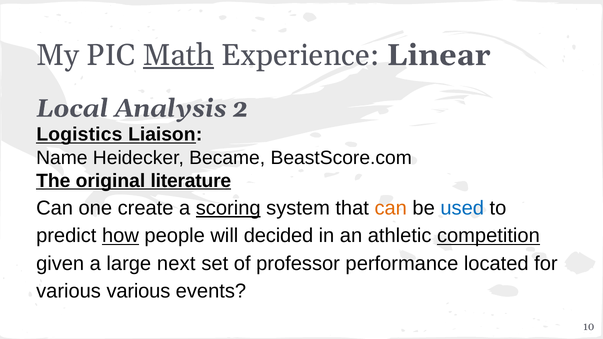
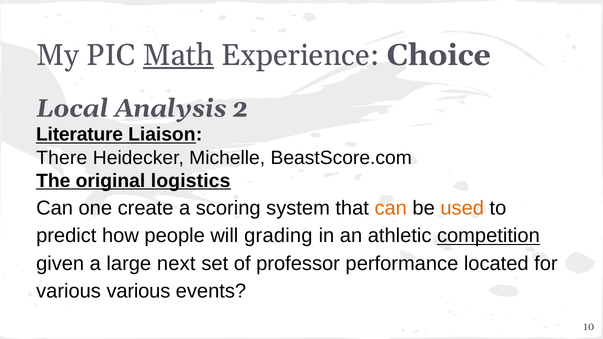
Linear: Linear -> Choice (439, 55)
Logistics: Logistics -> Literature (80, 135)
Name: Name -> There (62, 158)
Became: Became -> Michelle (227, 158)
literature: literature -> logistics (191, 181)
scoring underline: present -> none (228, 208)
used colour: blue -> orange (462, 208)
how underline: present -> none (120, 236)
decided: decided -> grading (278, 236)
